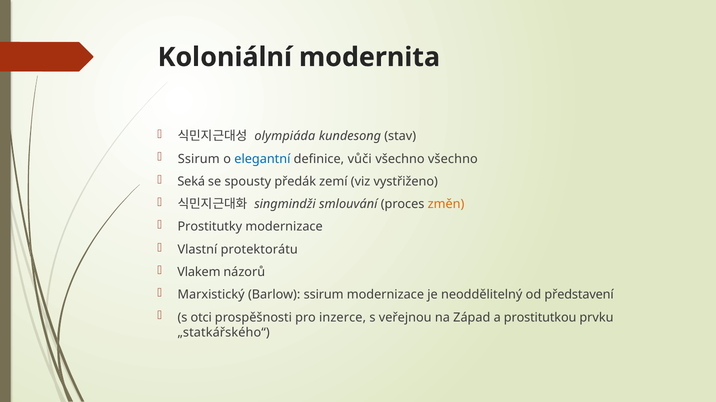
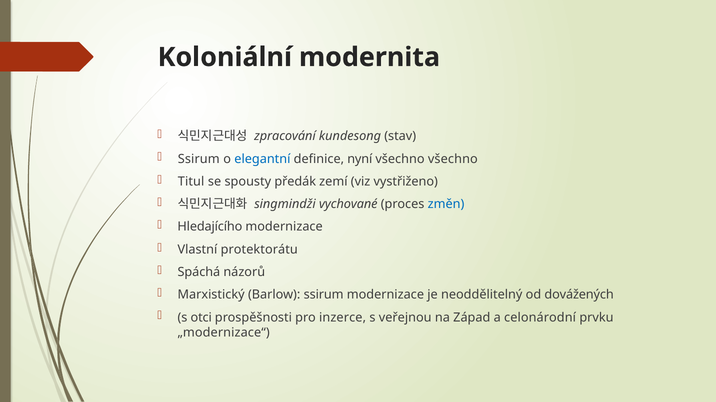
olympiáda: olympiáda -> zpracování (285, 136)
vůči: vůči -> nyní (360, 159)
Seká: Seká -> Titul (191, 182)
smlouvání: smlouvání -> vychované (348, 205)
změn colour: orange -> blue (446, 205)
Prostitutky: Prostitutky -> Hledajícího (210, 227)
Vlakem: Vlakem -> Spáchá (199, 273)
představení: představení -> dovážených (579, 295)
prostitutkou: prostitutkou -> celonárodní (540, 318)
„statkářského“: „statkářského“ -> „modernizace“ (224, 333)
